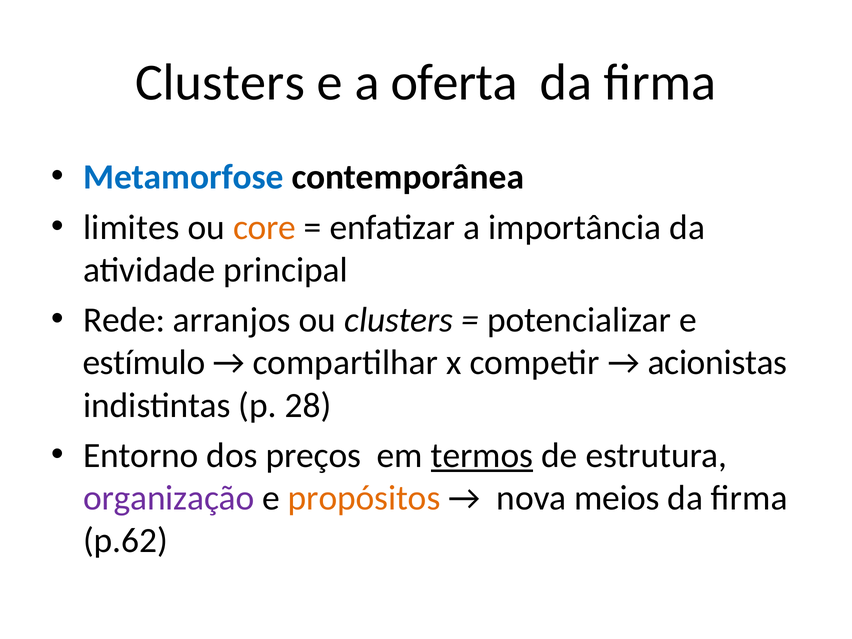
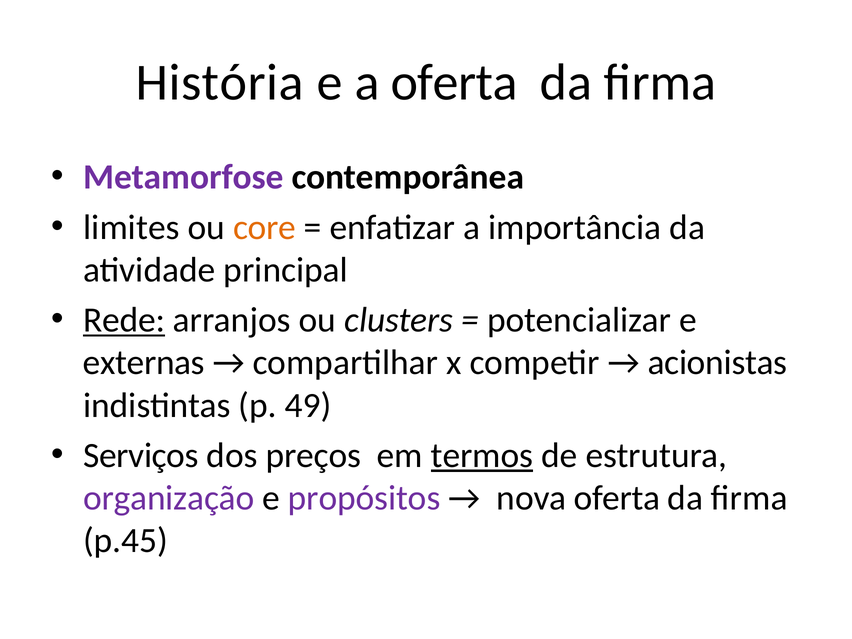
Clusters: Clusters -> História (220, 82)
Metamorfose colour: blue -> purple (183, 177)
Rede underline: none -> present (124, 320)
estímulo: estímulo -> externas (144, 363)
28: 28 -> 49 (308, 405)
Entorno: Entorno -> Serviços (141, 455)
propósitos colour: orange -> purple (364, 498)
nova meios: meios -> oferta (617, 498)
p.62: p.62 -> p.45 (126, 541)
